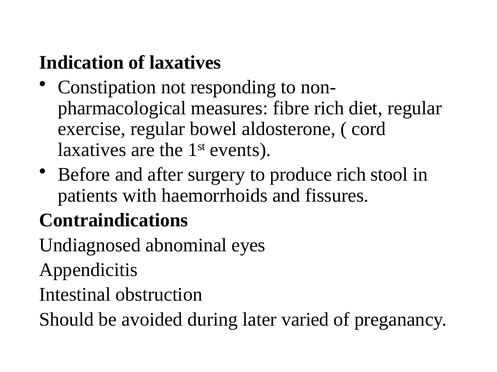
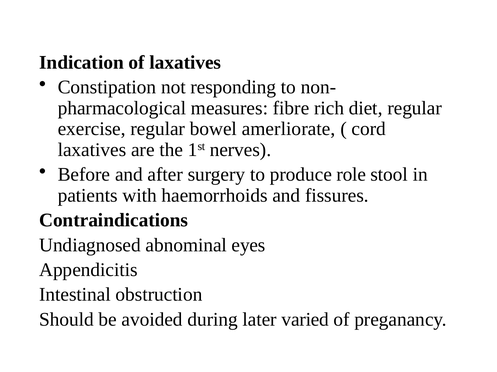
aldosterone: aldosterone -> amerliorate (289, 129)
events: events -> nerves (240, 150)
produce rich: rich -> role (351, 175)
